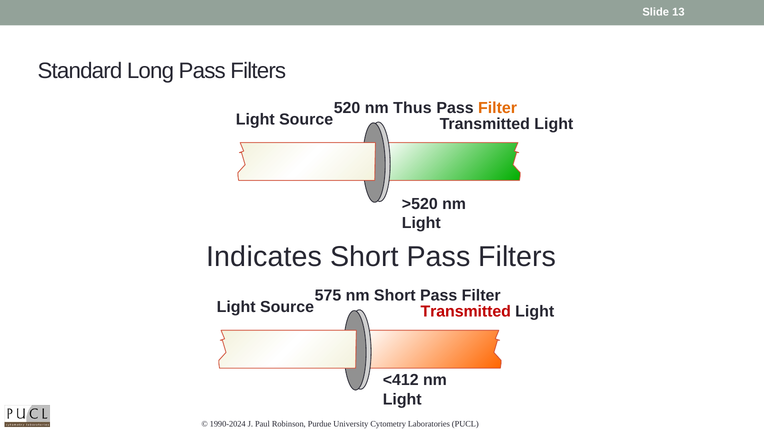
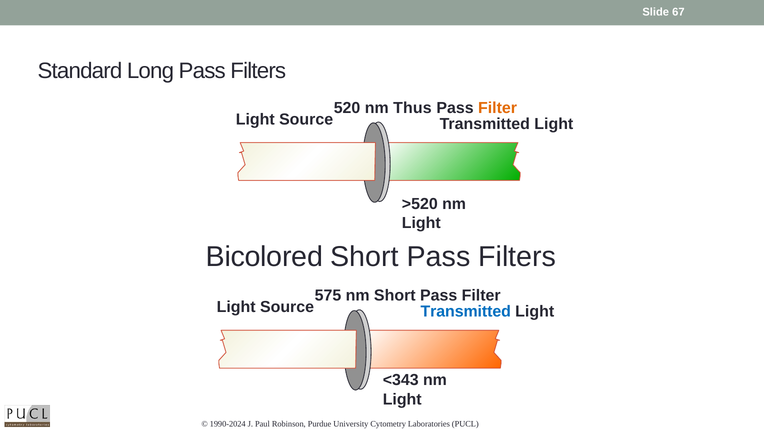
13: 13 -> 67 (678, 12)
Indicates: Indicates -> Bicolored (264, 257)
Transmitted colour: red -> blue (466, 311)
<412: <412 -> <343 (401, 380)
